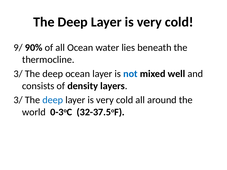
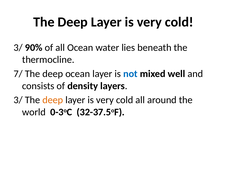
9/: 9/ -> 3/ (18, 48)
3/: 3/ -> 7/ (18, 74)
deep colour: blue -> orange (53, 100)
